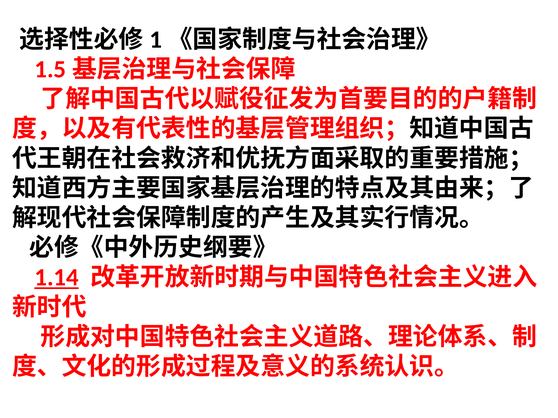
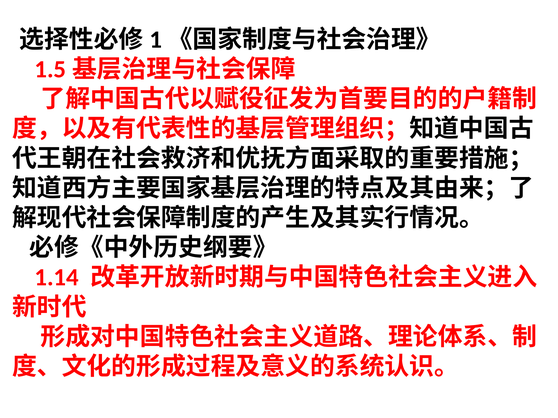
1.14 underline: present -> none (57, 278)
